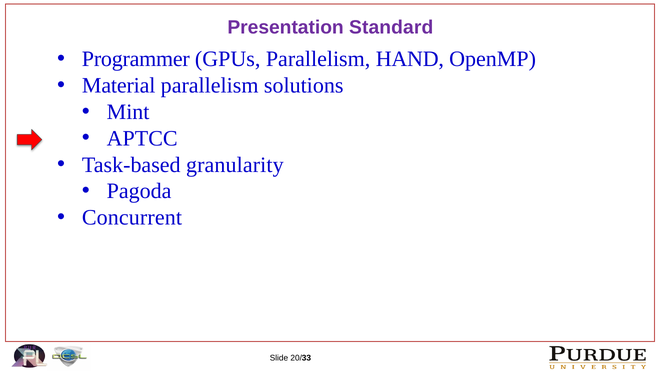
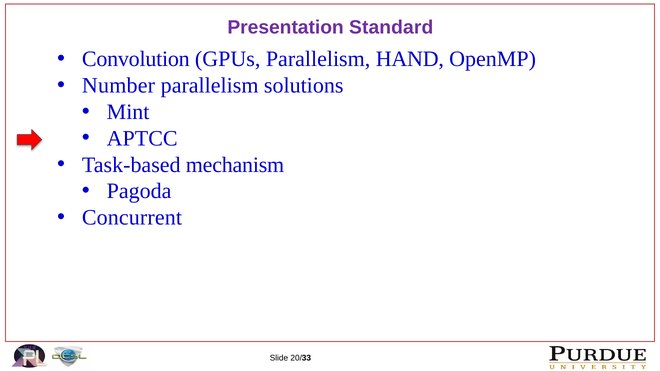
Programmer: Programmer -> Convolution (136, 59)
Material: Material -> Number (118, 86)
granularity: granularity -> mechanism (235, 165)
